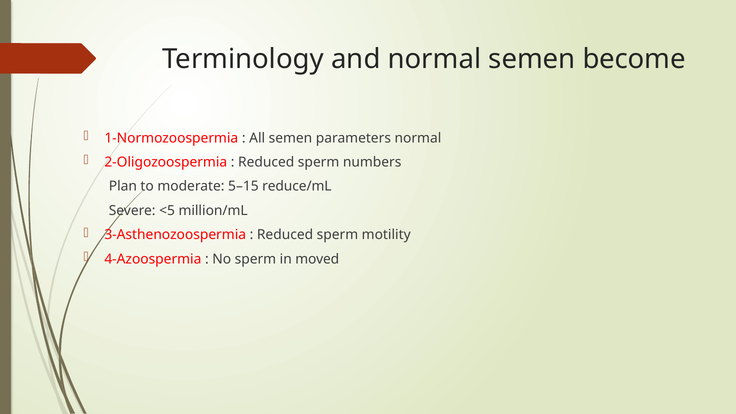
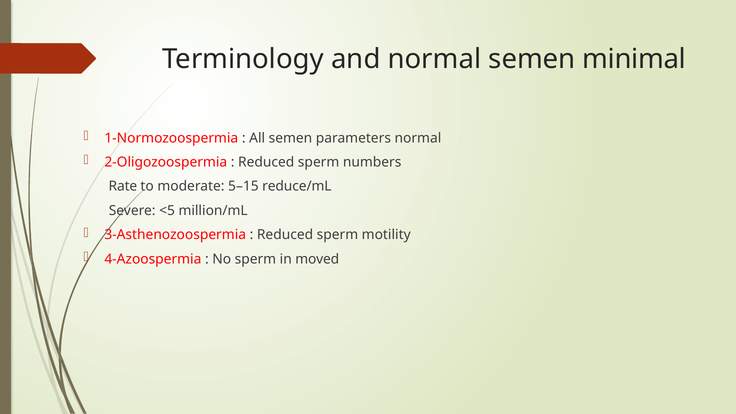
become: become -> minimal (634, 59)
Plan: Plan -> Rate (123, 186)
